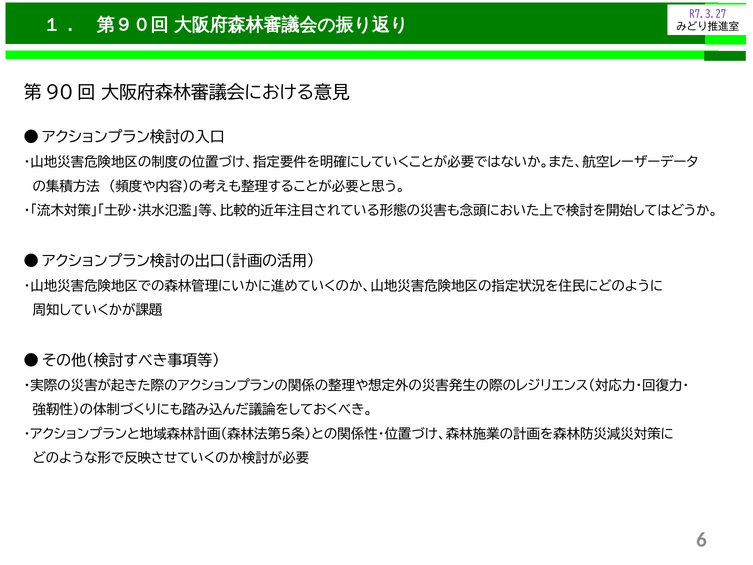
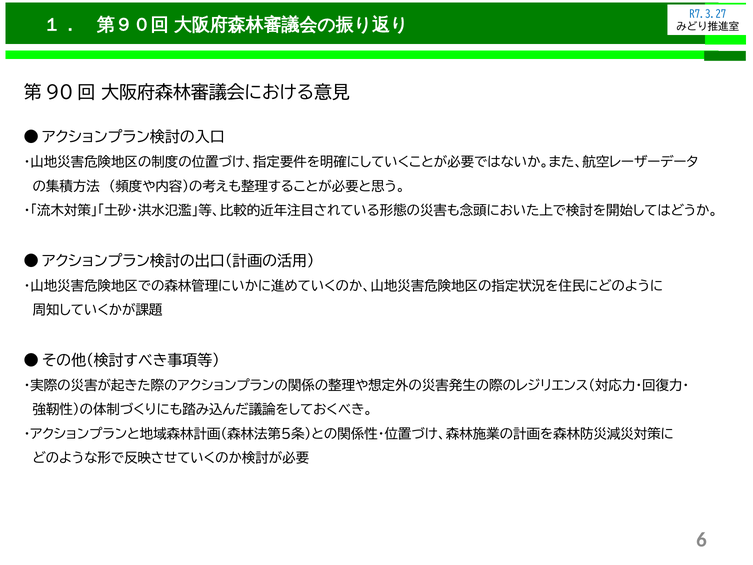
R7.3.27 colour: purple -> blue (708, 14)
